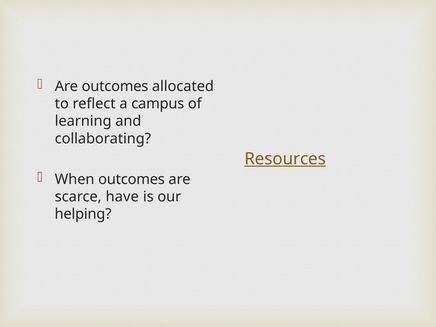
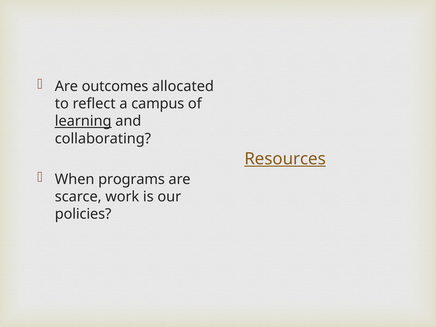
learning underline: none -> present (83, 121)
When outcomes: outcomes -> programs (132, 179)
have: have -> work (122, 197)
helping: helping -> policies (83, 214)
